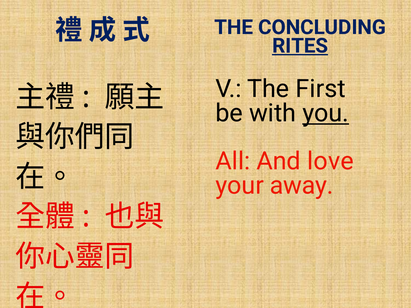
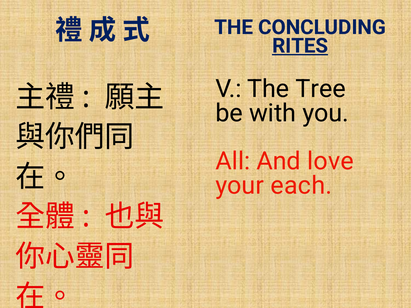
First: First -> Tree (321, 89)
you underline: present -> none (326, 113)
away: away -> each (301, 186)
